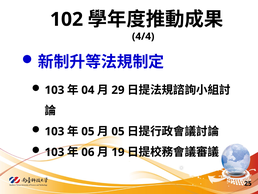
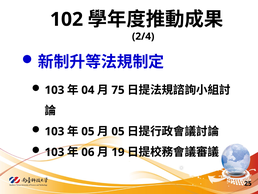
4/4: 4/4 -> 2/4 (143, 36)
29: 29 -> 75 (118, 90)
